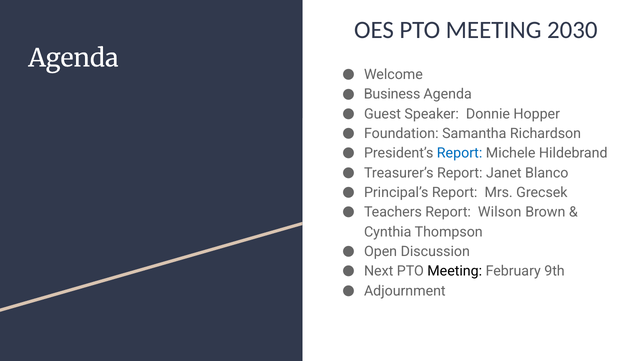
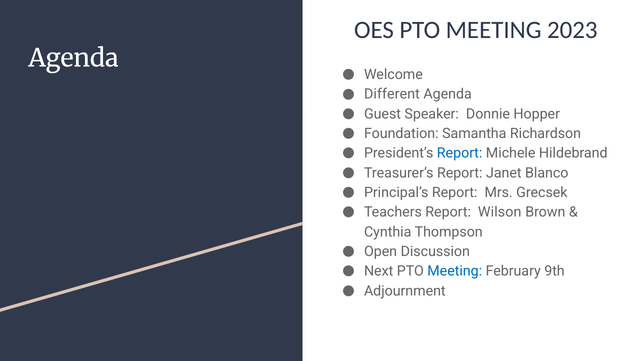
2030: 2030 -> 2023 (572, 30)
Business: Business -> Different (392, 94)
Meeting colour: black -> blue (455, 271)
